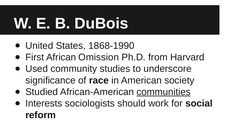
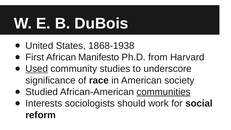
1868-1990: 1868-1990 -> 1868-1938 (111, 46)
Omission: Omission -> Manifesto (99, 57)
Used underline: none -> present (37, 69)
